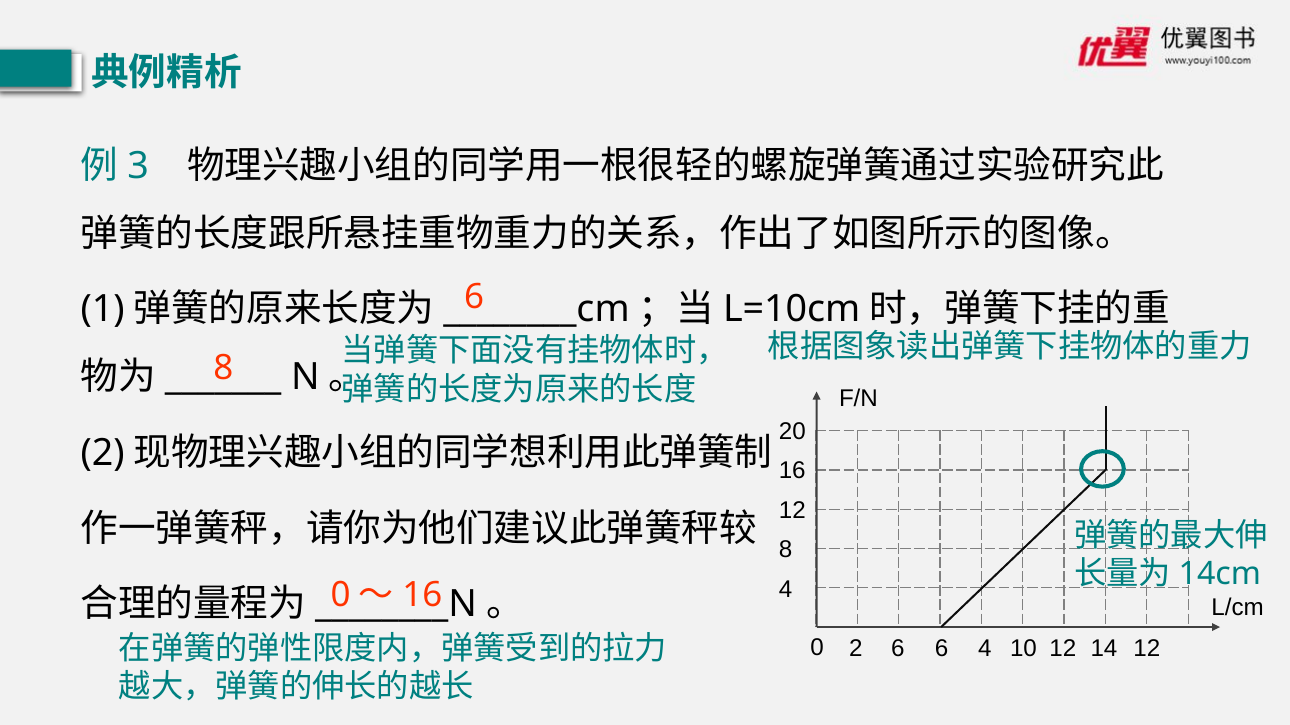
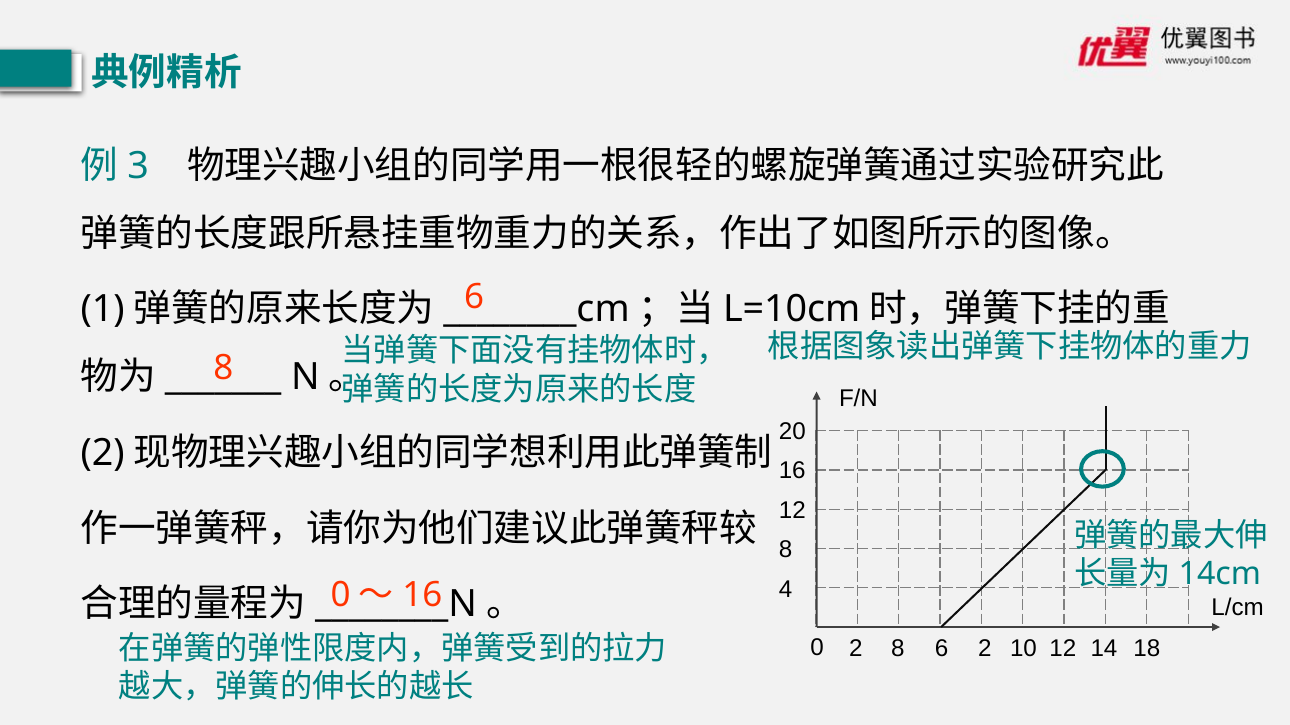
2 6: 6 -> 8 (898, 650)
6 4: 4 -> 2 (985, 650)
14 12: 12 -> 18 (1147, 650)
